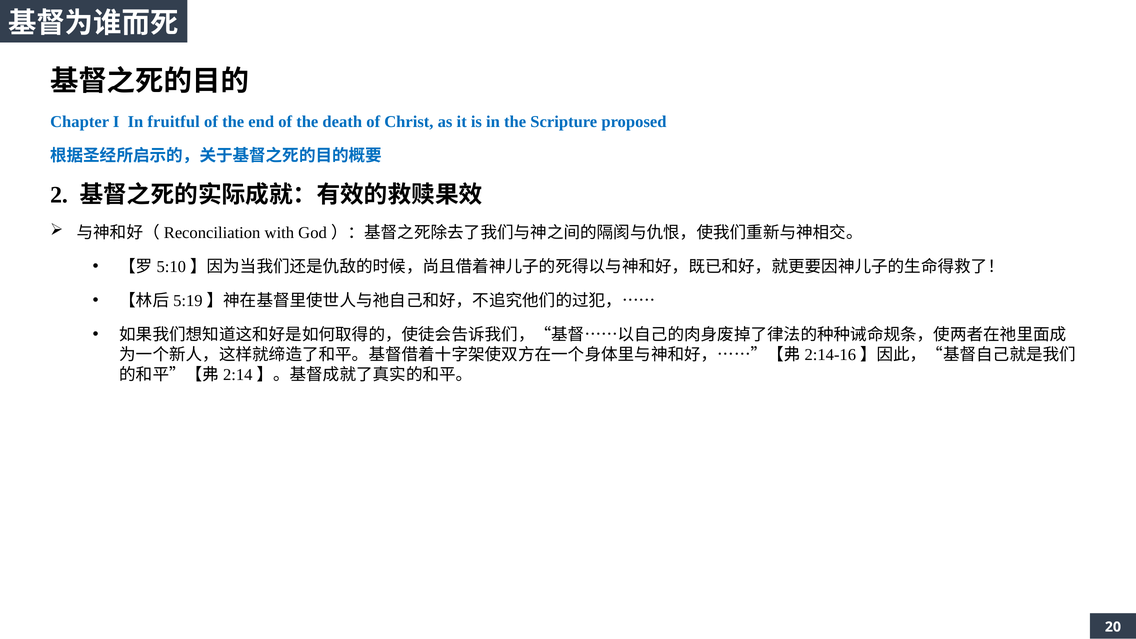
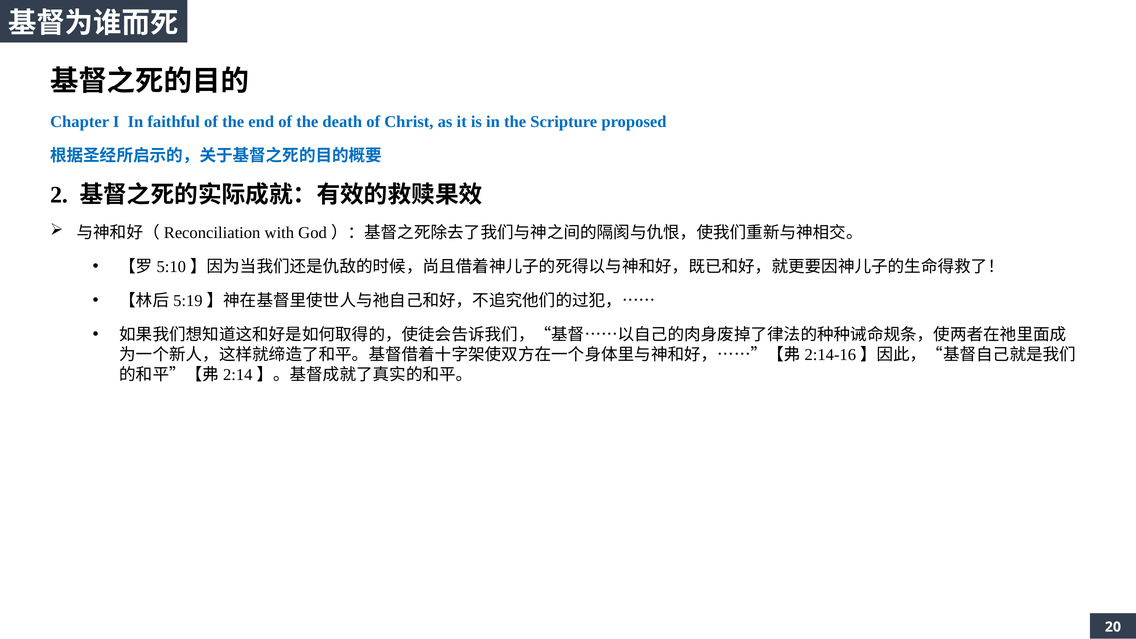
fruitful: fruitful -> faithful (174, 122)
